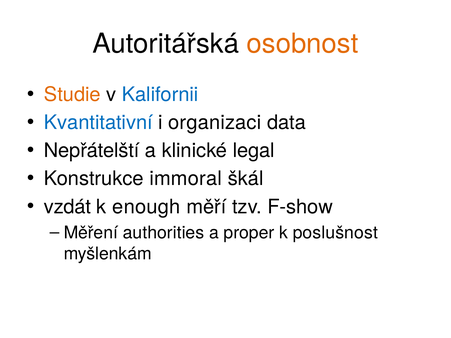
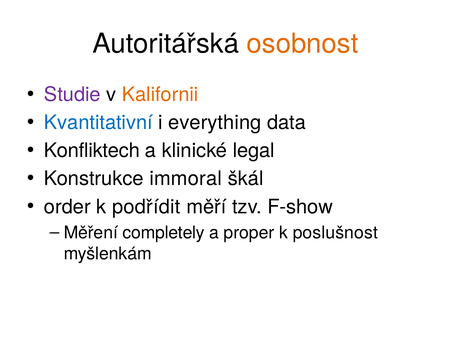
Studie colour: orange -> purple (72, 95)
Kalifornii colour: blue -> orange (160, 95)
organizaci: organizaci -> everything (215, 123)
Nepřátelští: Nepřátelští -> Konfliktech (92, 151)
vzdát: vzdát -> order (67, 207)
enough: enough -> podřídit (146, 207)
authorities: authorities -> completely (164, 233)
